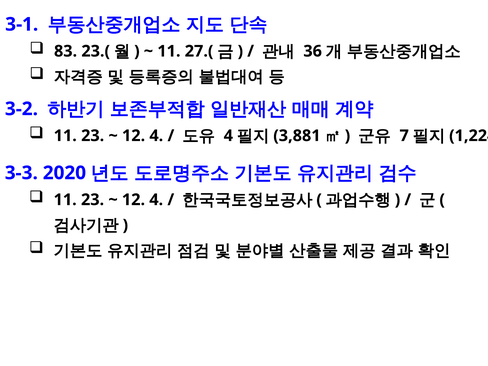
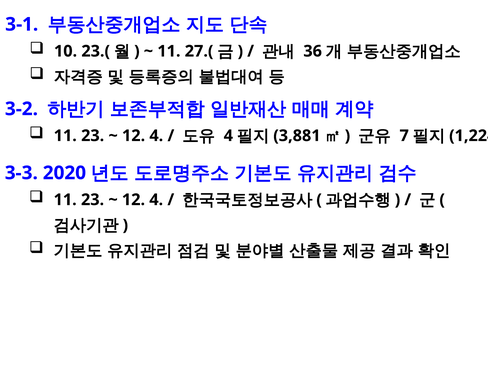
83: 83 -> 10 (66, 51)
